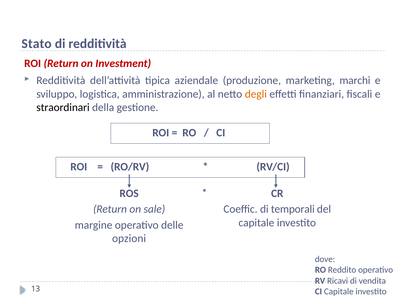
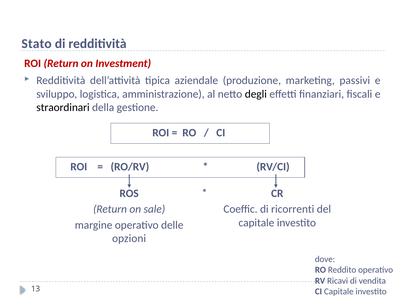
marchi: marchi -> passivi (355, 80)
degli colour: orange -> black (256, 94)
temporali: temporali -> ricorrenti (293, 209)
